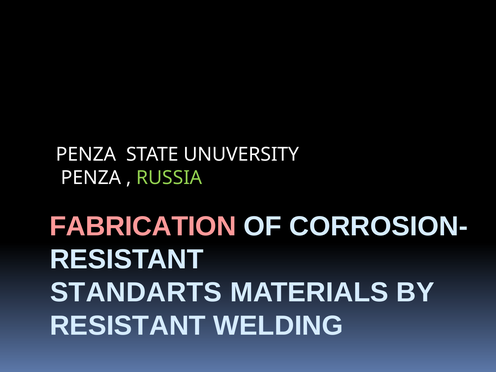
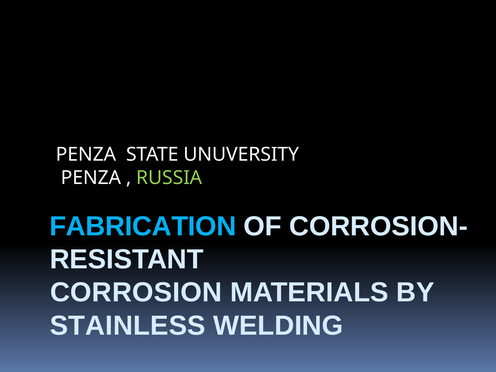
FABRICATION colour: pink -> light blue (143, 226)
STANDARTS: STANDARTS -> CORROSION (136, 293)
RESISTANT: RESISTANT -> STAINLESS (128, 326)
